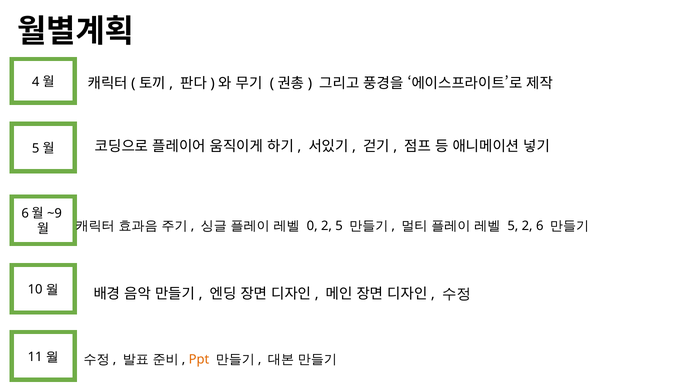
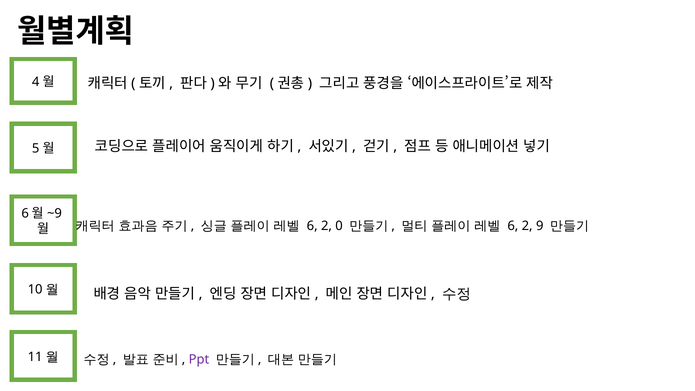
0: 0 -> 6 (312, 226)
2 5: 5 -> 0 (339, 226)
5: 5 -> 6 (513, 226)
6: 6 -> 9 (540, 226)
Ppt colour: orange -> purple (199, 359)
